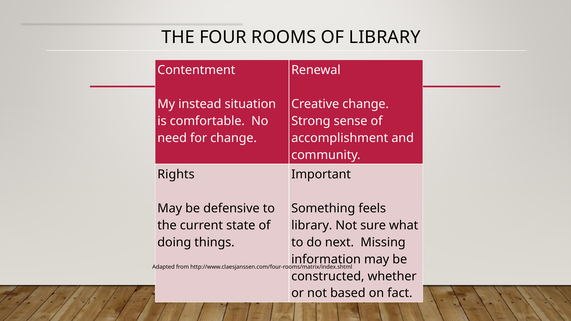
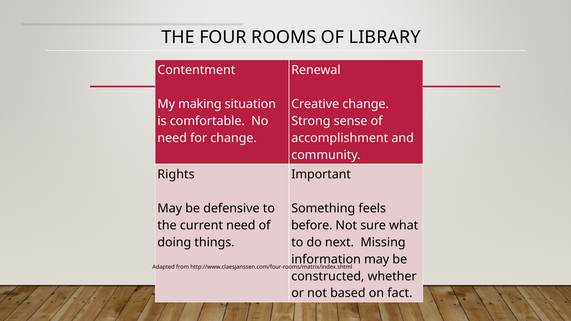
instead: instead -> making (200, 104)
current state: state -> need (241, 225)
library: library -> before (312, 225)
